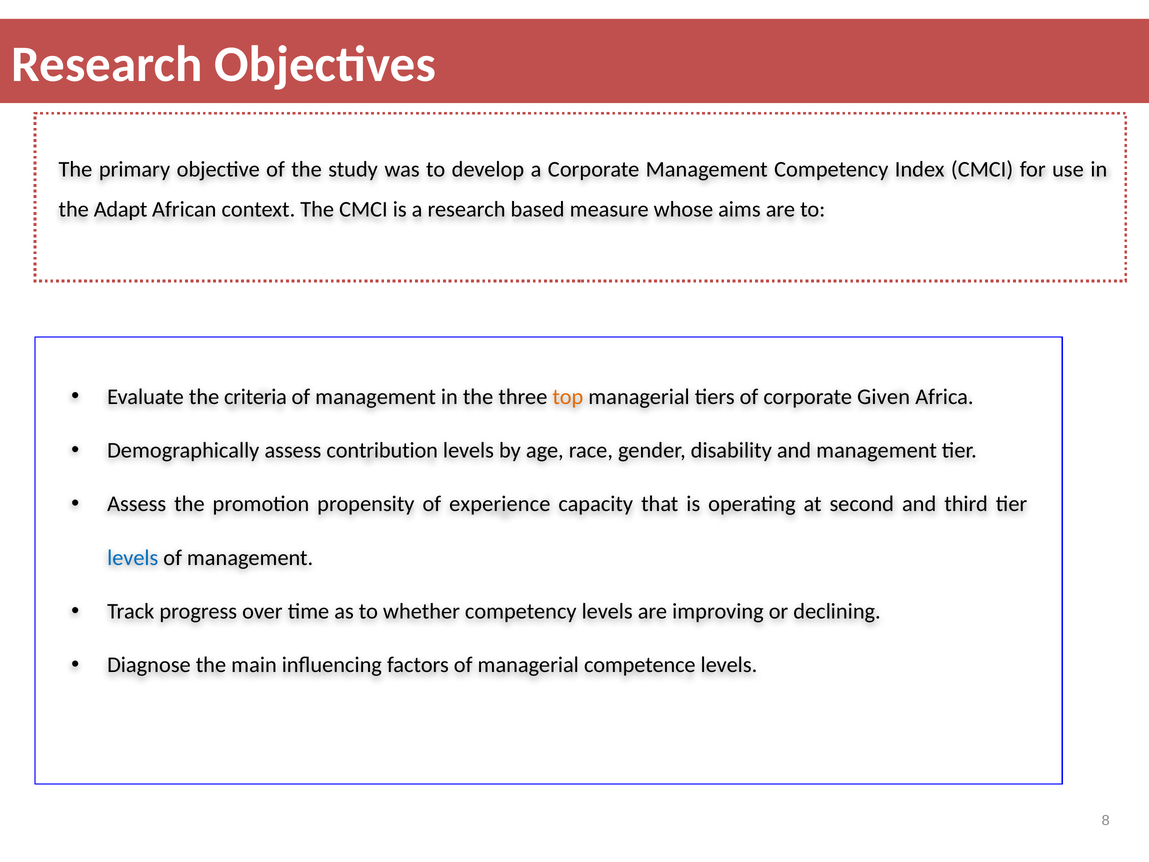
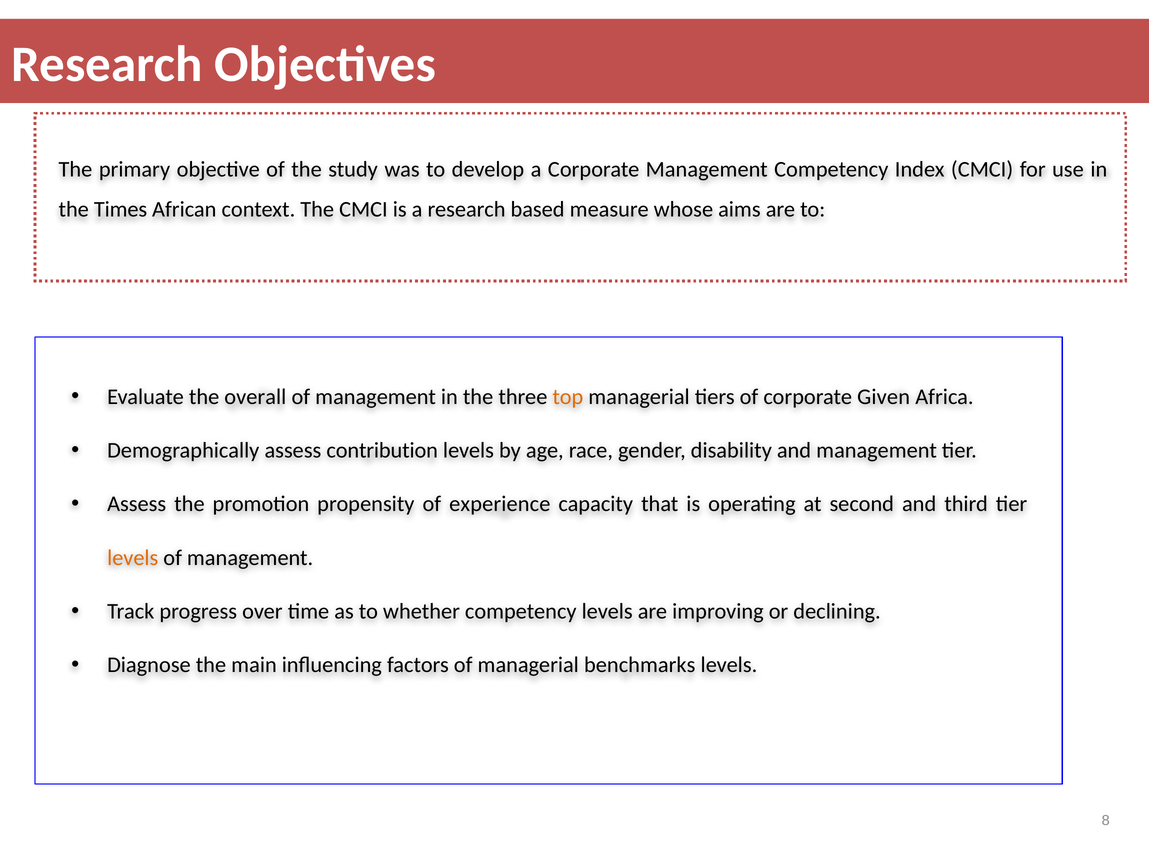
Adapt: Adapt -> Times (121, 209)
criteria: criteria -> overall (255, 397)
levels colour: blue -> orange (133, 557)
competence: competence -> benchmarks (640, 665)
